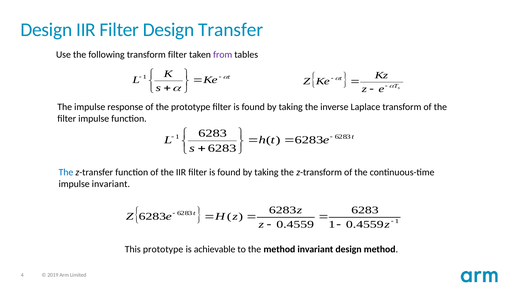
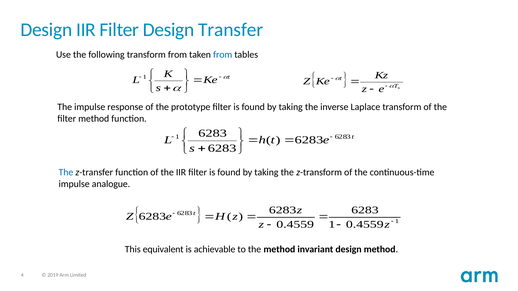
transform filter: filter -> from (177, 55)
from colour: purple -> blue (223, 55)
filter impulse: impulse -> method (94, 119)
impulse invariant: invariant -> analogue (111, 184)
This prototype: prototype -> equivalent (163, 250)
